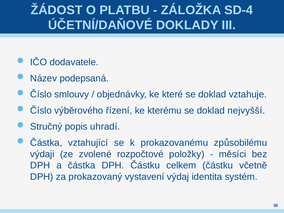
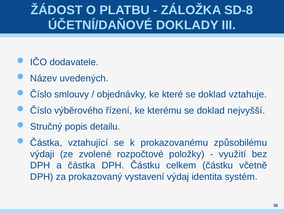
SD-4: SD-4 -> SD-8 (239, 10)
podepsaná: podepsaná -> uvedených (84, 78)
uhradí: uhradí -> detailu (105, 127)
měsíci: měsíci -> využití (233, 154)
